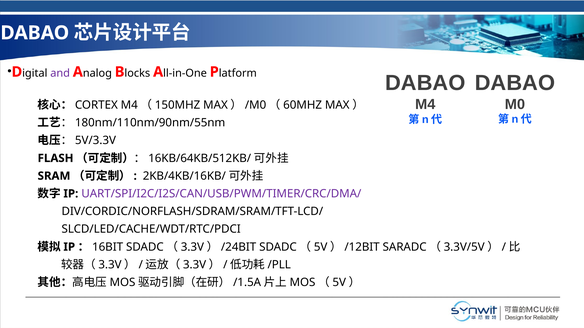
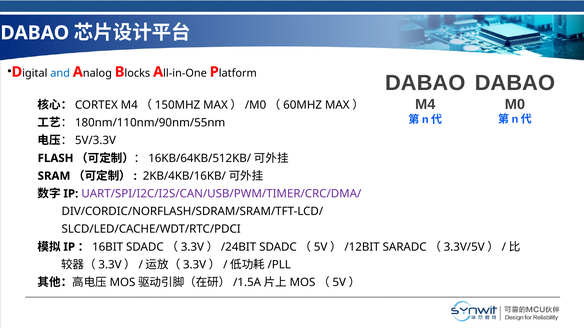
and colour: purple -> blue (60, 73)
